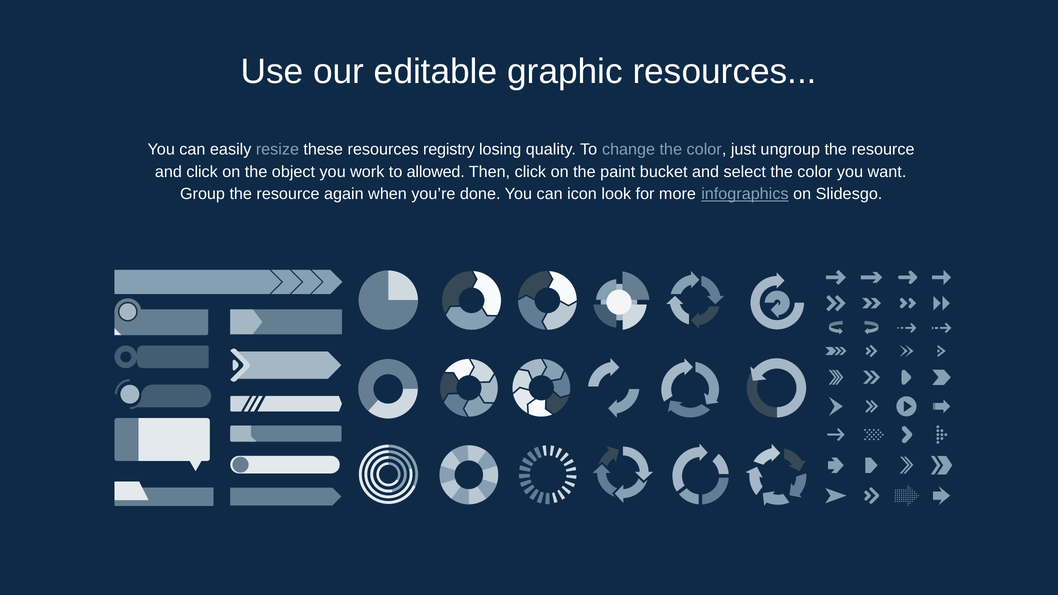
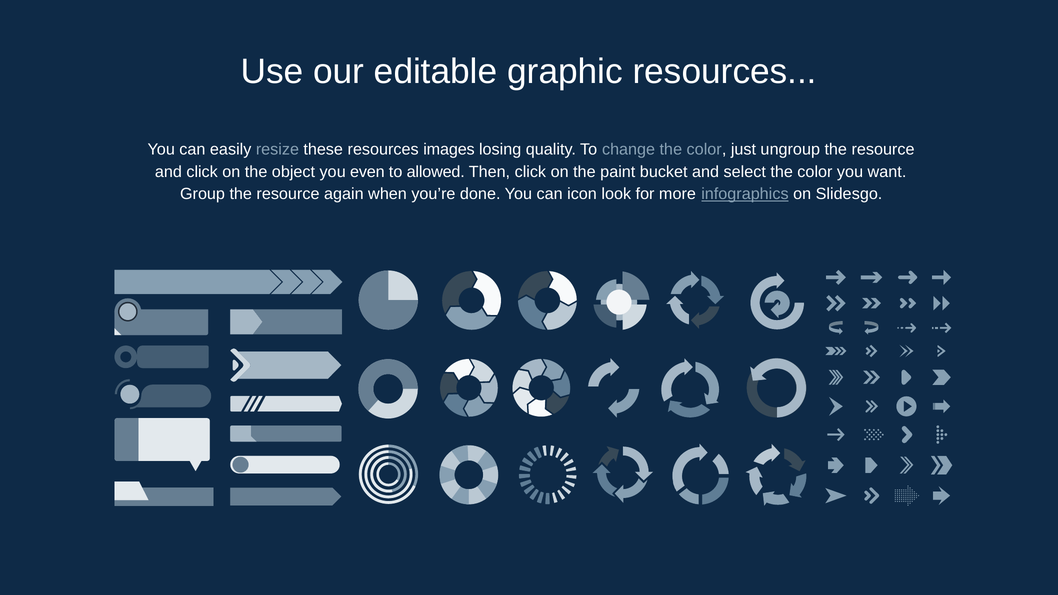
registry: registry -> images (449, 149)
work: work -> even (367, 172)
